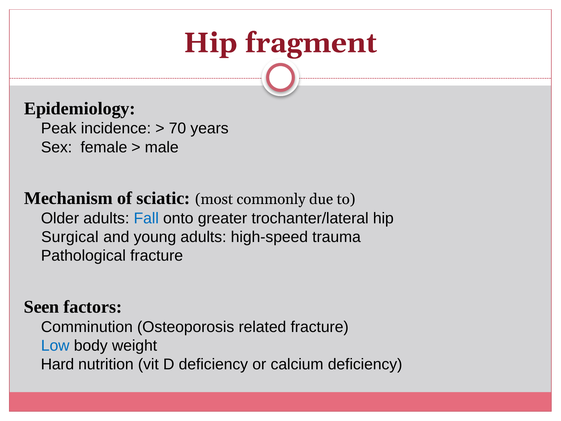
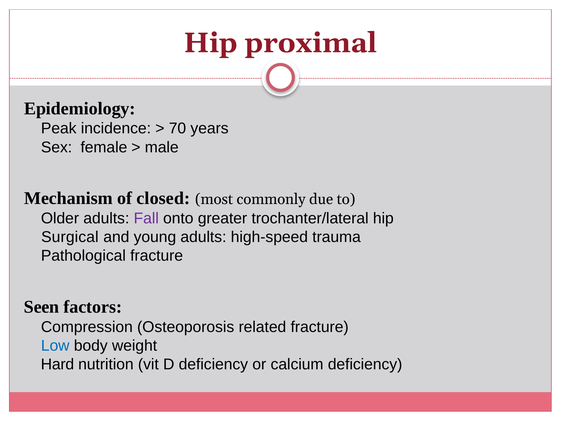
fragment: fragment -> proximal (311, 43)
sciatic: sciatic -> closed (163, 198)
Fall colour: blue -> purple (146, 218)
Comminution: Comminution -> Compression (87, 327)
